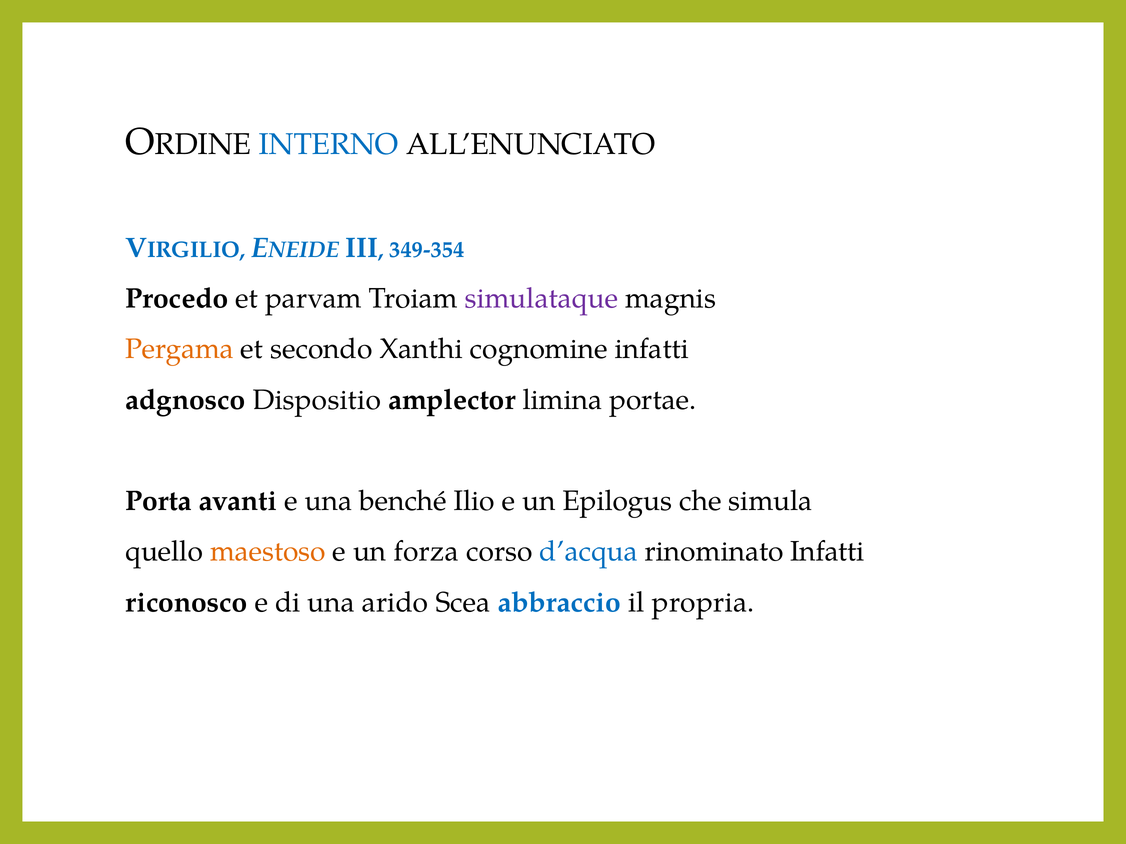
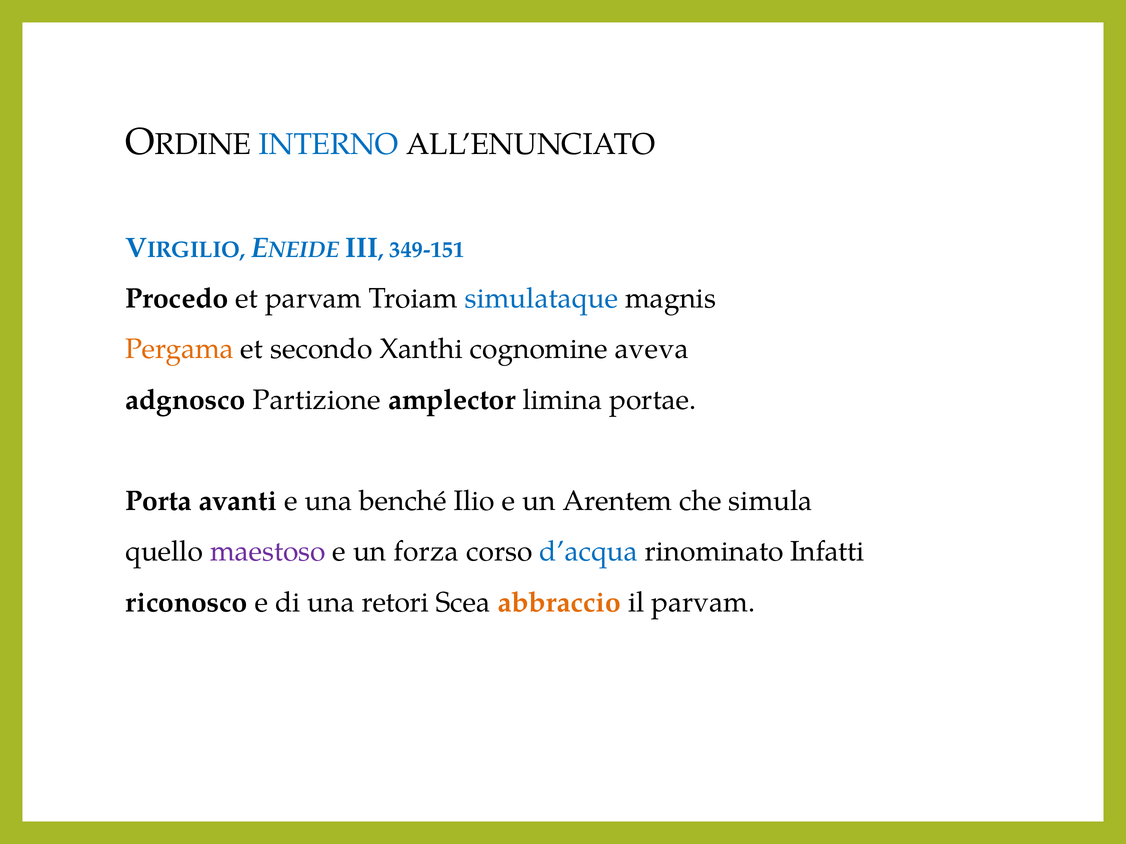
349-354: 349-354 -> 349-151 (427, 250)
simulataque colour: purple -> blue (541, 299)
cognomine infatti: infatti -> aveva (652, 349)
Dispositio: Dispositio -> Partizione (317, 400)
Epilogus: Epilogus -> Arentem (618, 501)
maestoso colour: orange -> purple (268, 552)
arido: arido -> retori (395, 603)
abbraccio colour: blue -> orange (559, 603)
il propria: propria -> parvam (703, 603)
